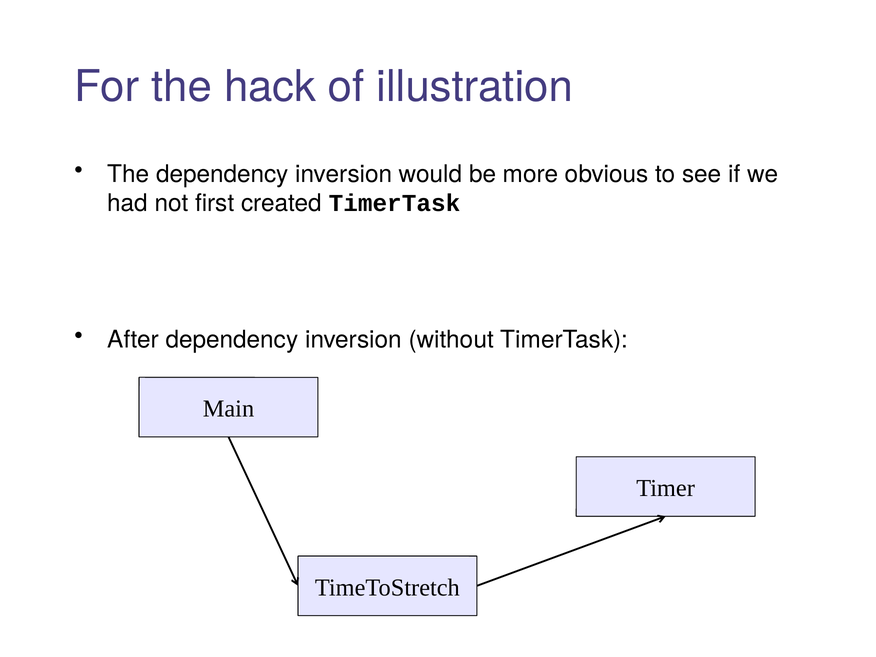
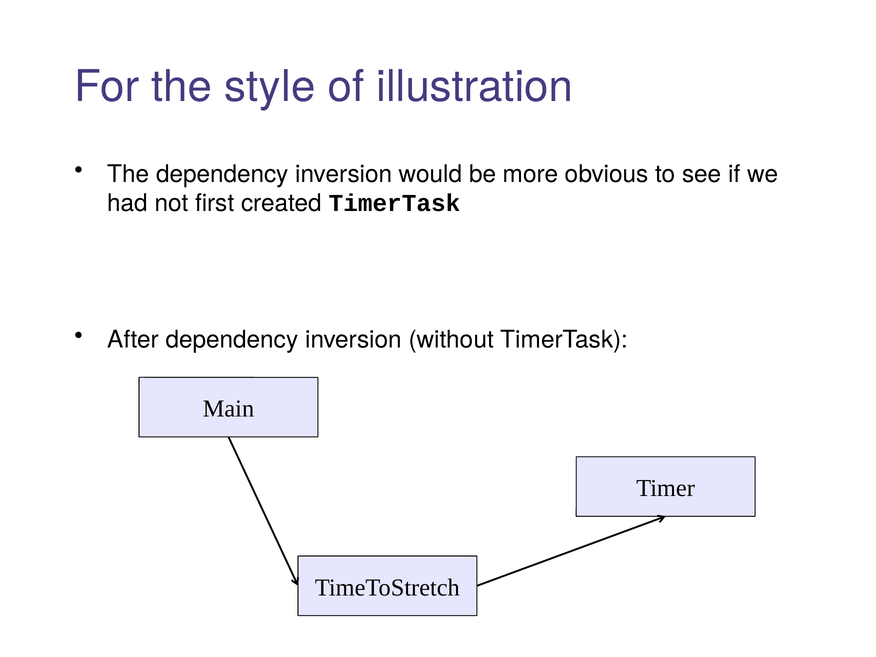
hack: hack -> style (270, 87)
